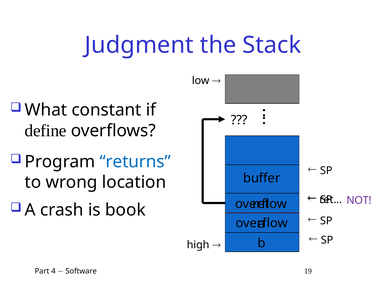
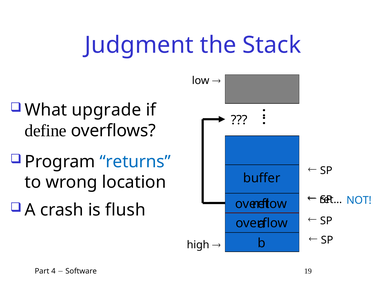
constant: constant -> upgrade (106, 110)
NOT colour: purple -> blue (359, 200)
book: book -> flush (125, 210)
